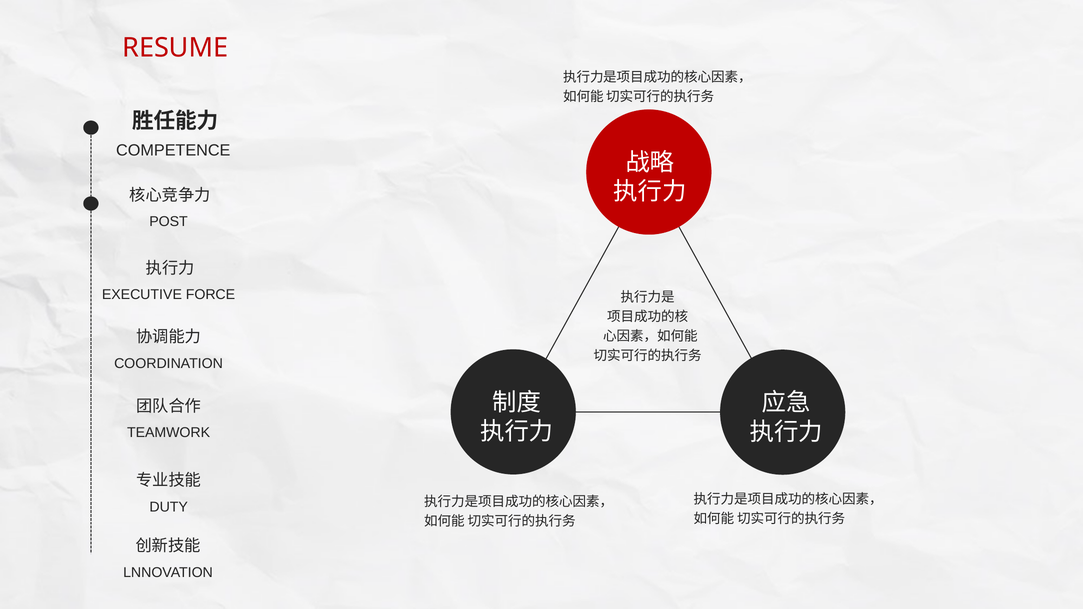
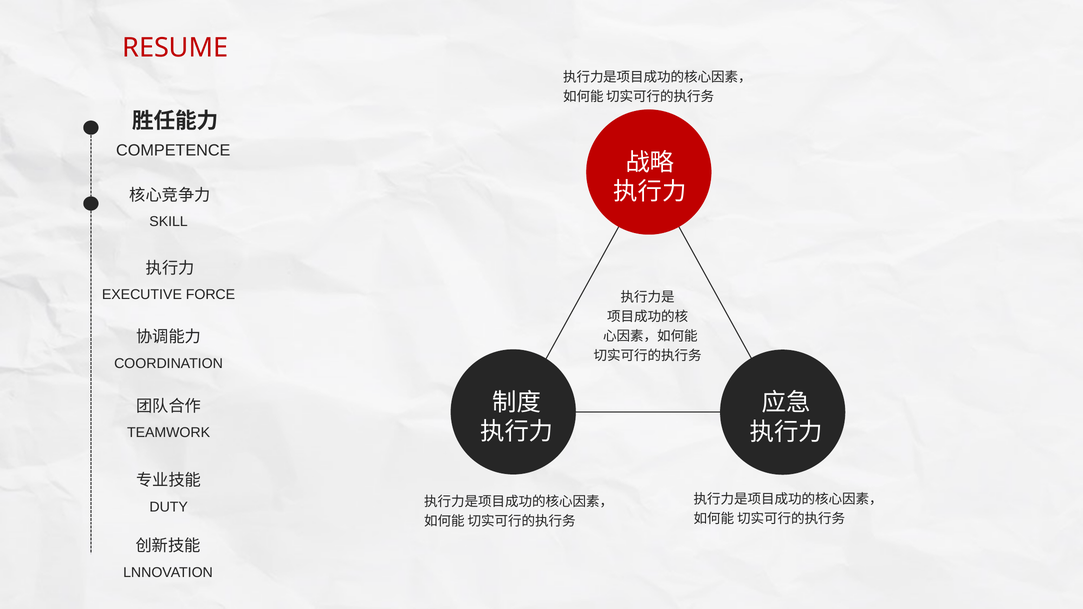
POST: POST -> SKILL (169, 222)
